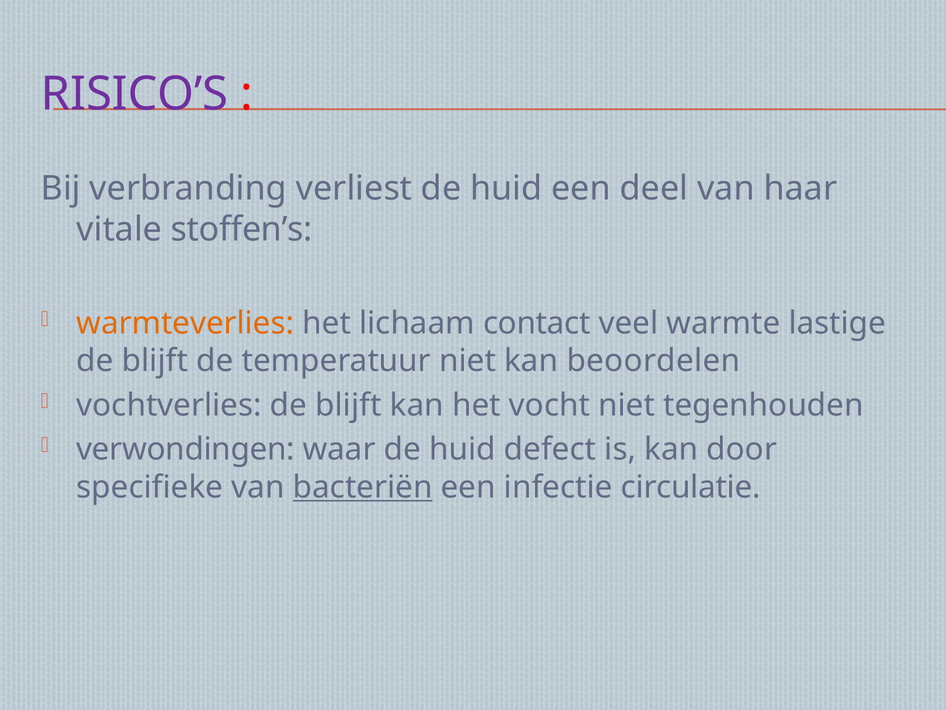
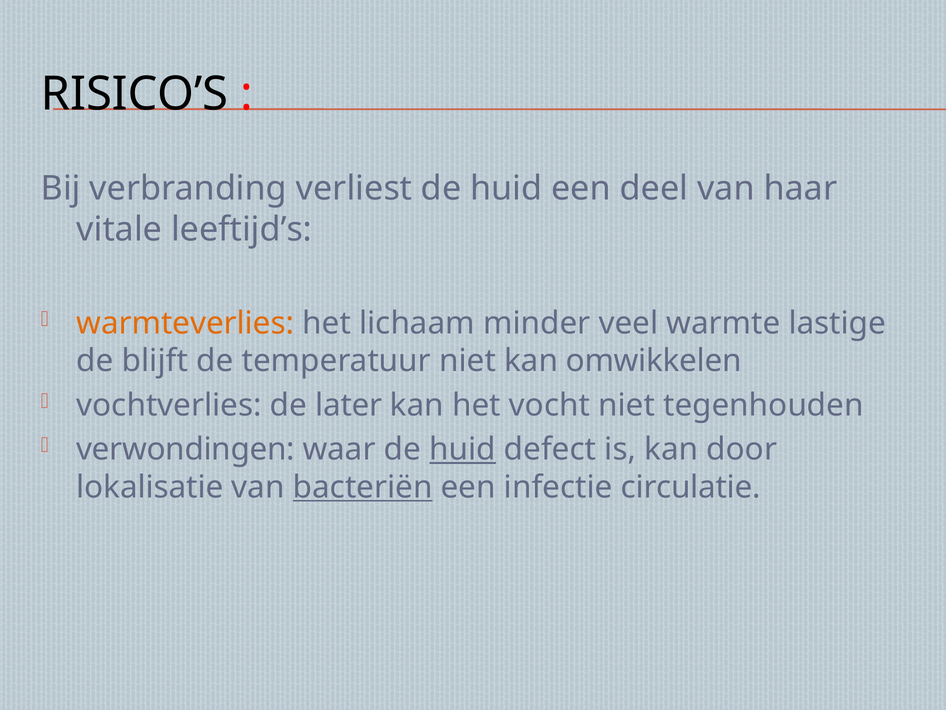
RISICO’S colour: purple -> black (135, 94)
stoffen’s: stoffen’s -> leeftijd’s (242, 229)
contact: contact -> minder (537, 323)
beoordelen: beoordelen -> omwikkelen (654, 361)
vochtverlies de blijft: blijft -> later (349, 405)
huid underline: none -> present (463, 449)
specifieke: specifieke -> lokalisatie (150, 487)
